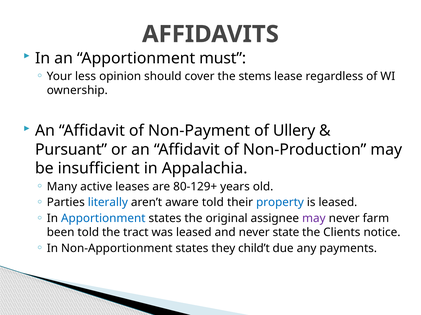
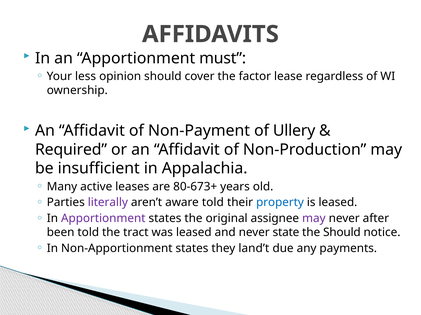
stems: stems -> factor (255, 76)
Pursuant: Pursuant -> Required (71, 150)
80-129+: 80-129+ -> 80-673+ (195, 187)
literally colour: blue -> purple (108, 203)
Apportionment colour: blue -> purple (103, 219)
farm: farm -> after (376, 219)
the Clients: Clients -> Should (342, 233)
child’t: child’t -> land’t (254, 249)
